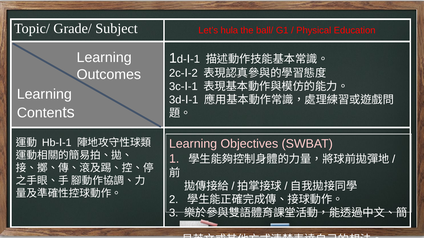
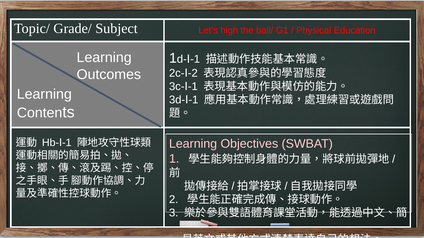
hula: hula -> high (229, 31)
